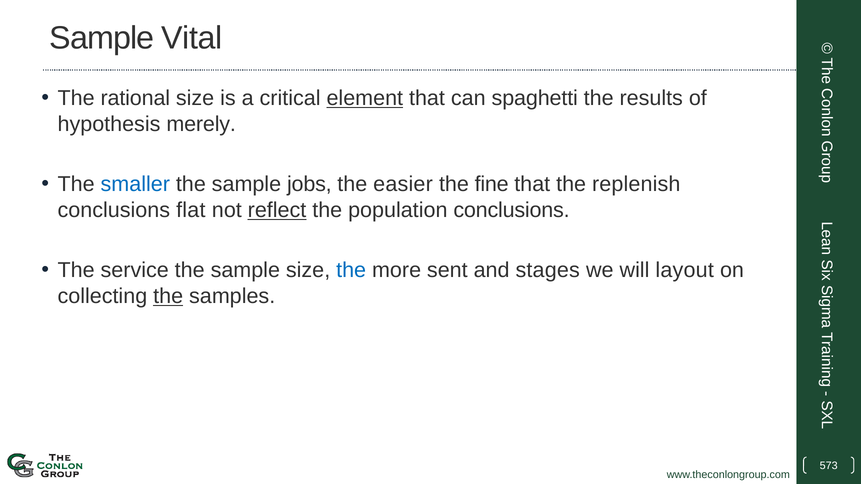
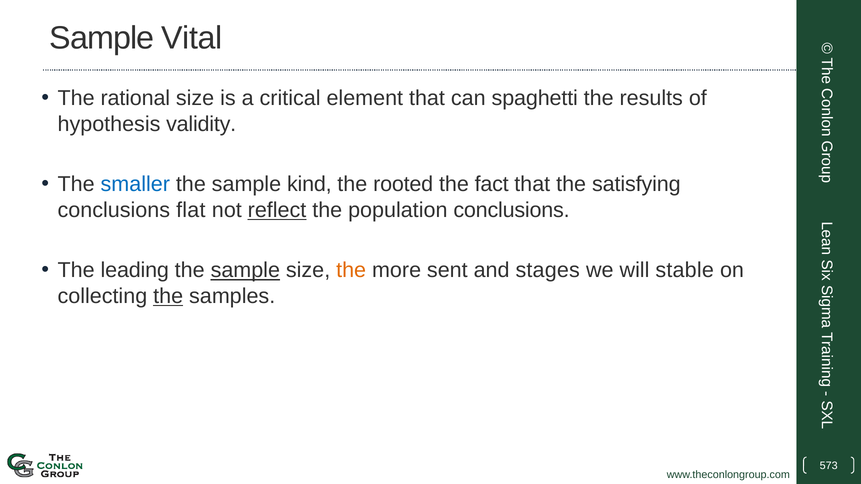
element underline: present -> none (365, 98)
merely: merely -> validity (201, 124)
jobs: jobs -> kind (309, 184)
easier: easier -> rooted (403, 184)
fine: fine -> fact (492, 184)
replenish: replenish -> satisfying (636, 184)
service: service -> leading (135, 271)
sample underline: none -> present (245, 271)
the colour: blue -> orange (351, 271)
layout: layout -> stable (685, 271)
